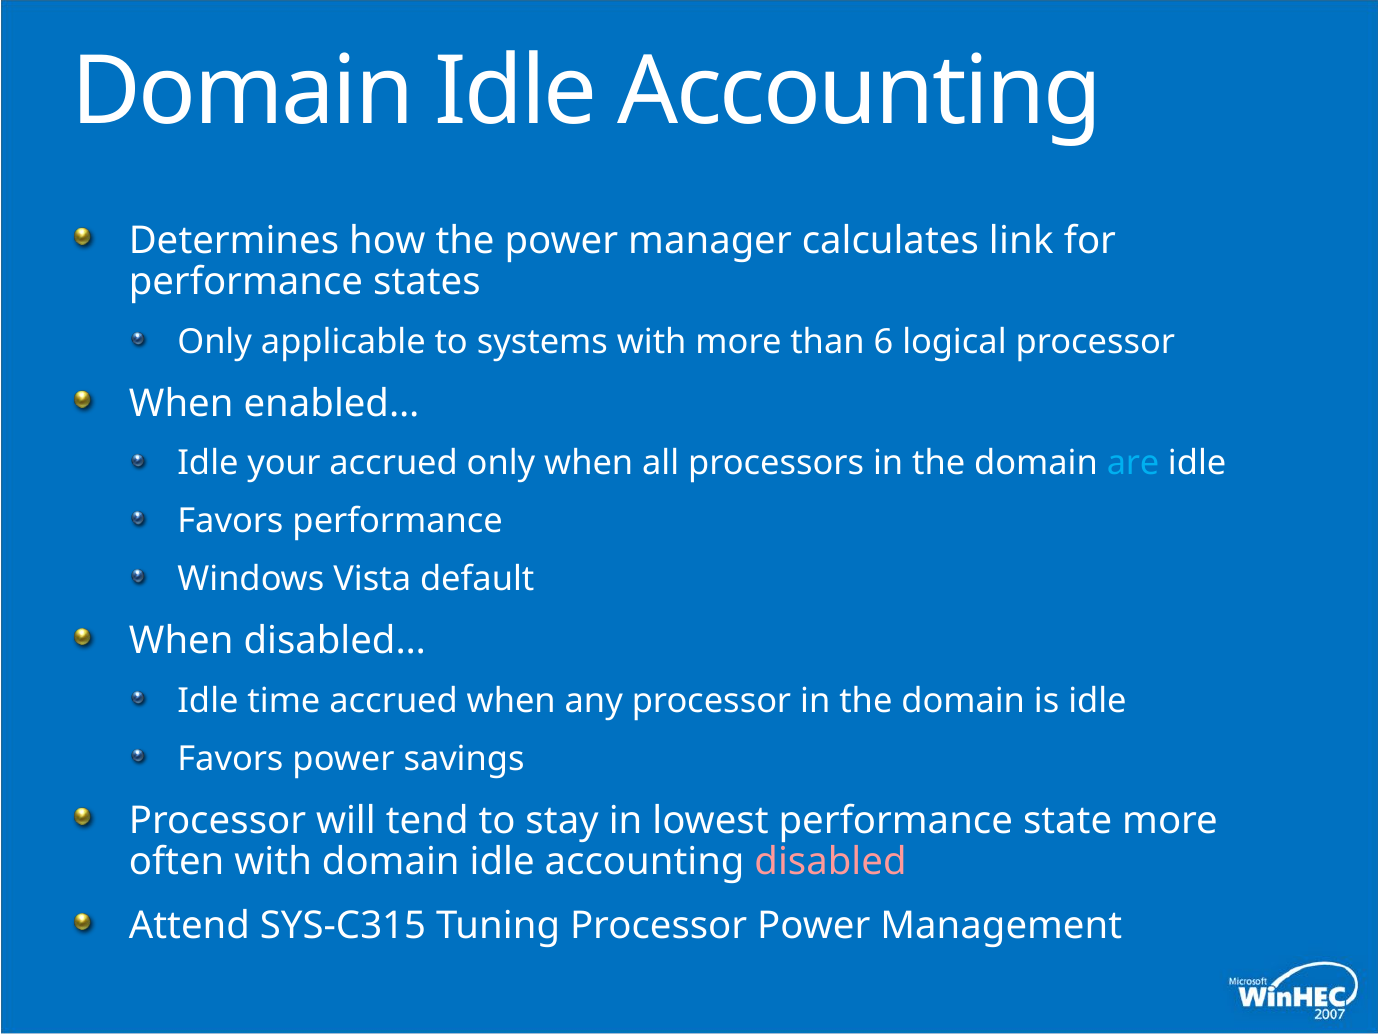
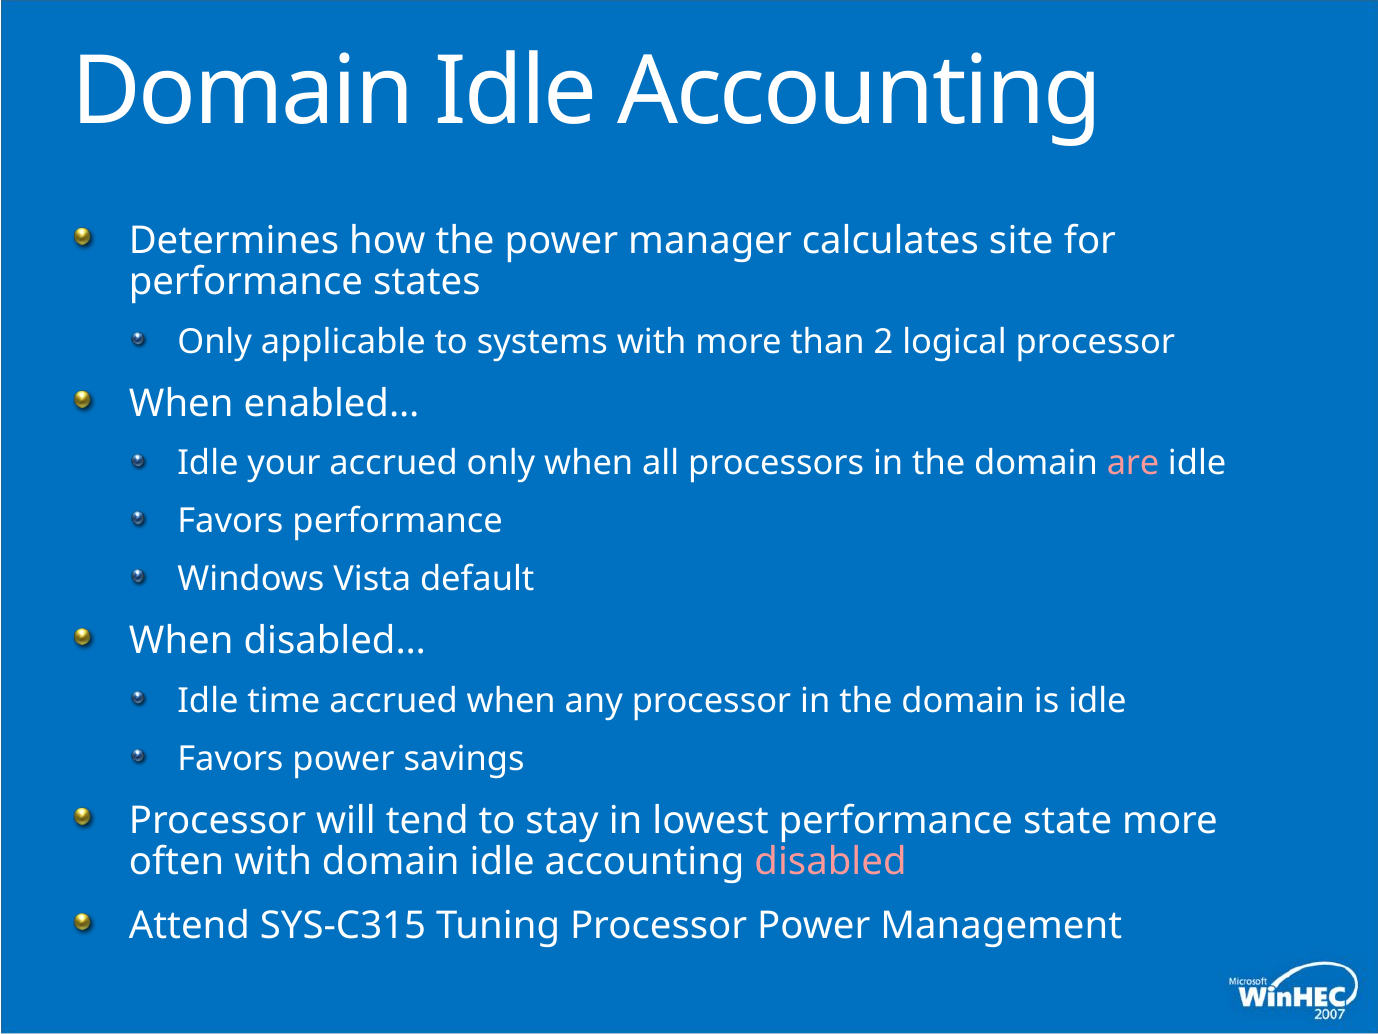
link: link -> site (1021, 240)
6: 6 -> 2 (883, 342)
are colour: light blue -> pink (1133, 463)
